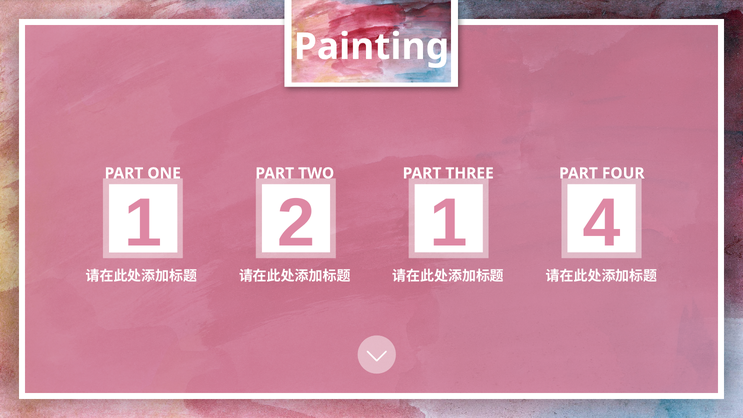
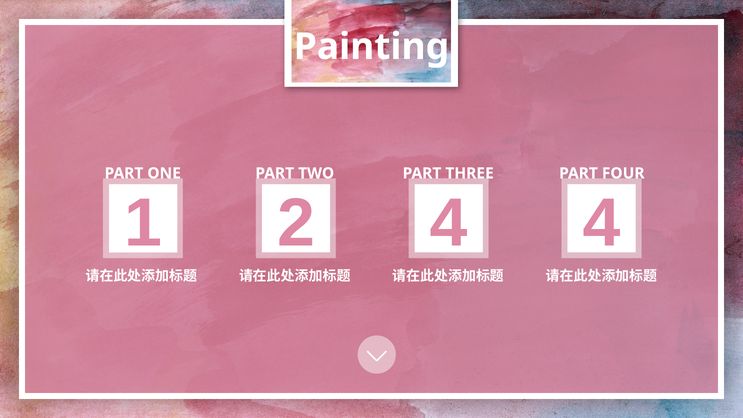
2 1: 1 -> 4 (449, 223)
